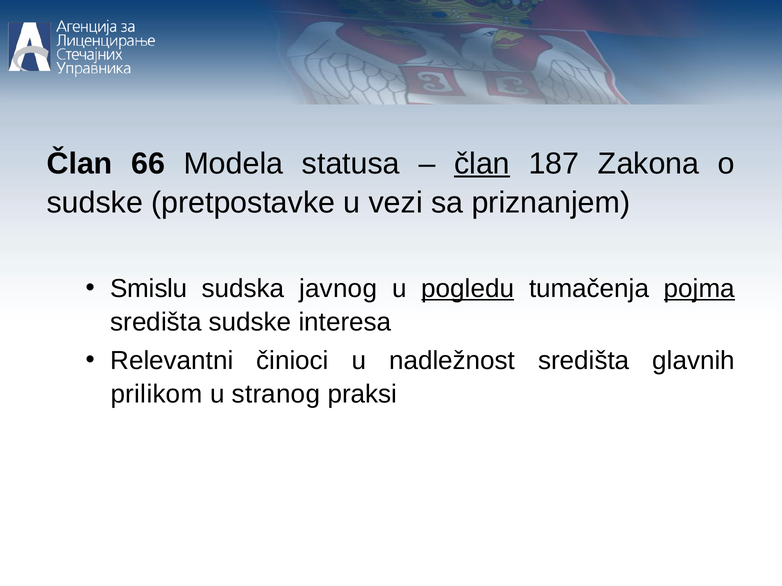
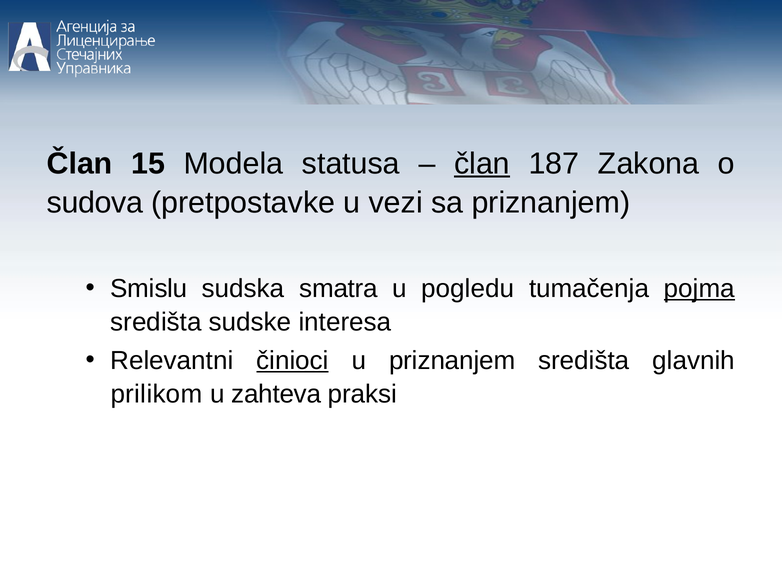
66: 66 -> 15 (148, 164)
sudske: sudske -> sudova (95, 203)
javnog: javnog -> smatra (338, 289)
pogledu underline: present -> none (468, 289)
činioci underline: none -> present (293, 361)
u nadležnost: nadležnost -> priznanjem (452, 361)
stranog: stranog -> zahteva (276, 394)
